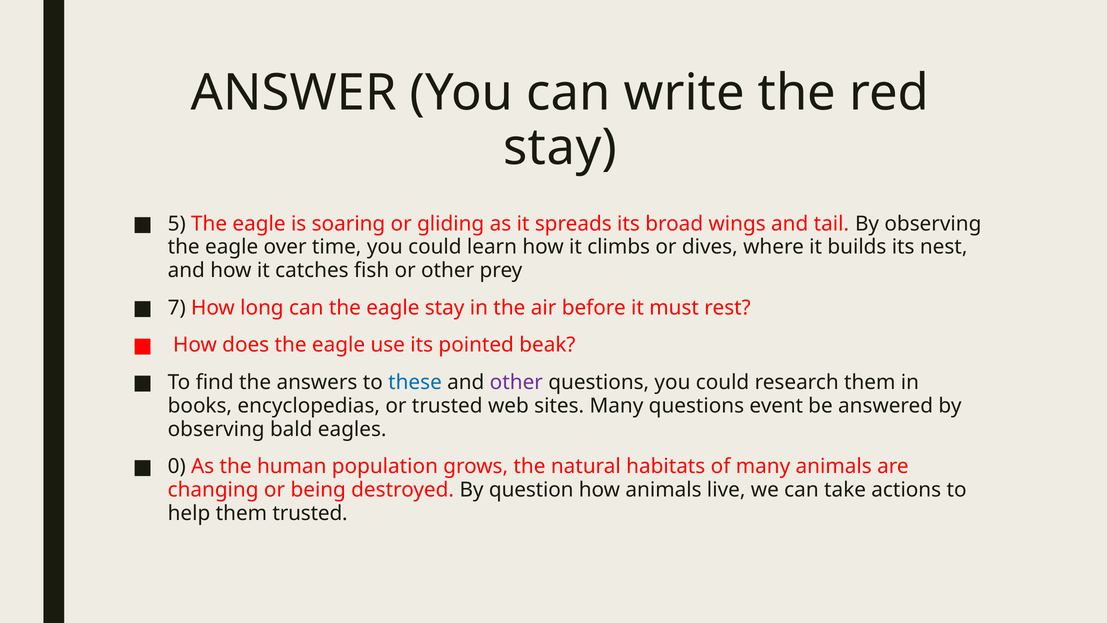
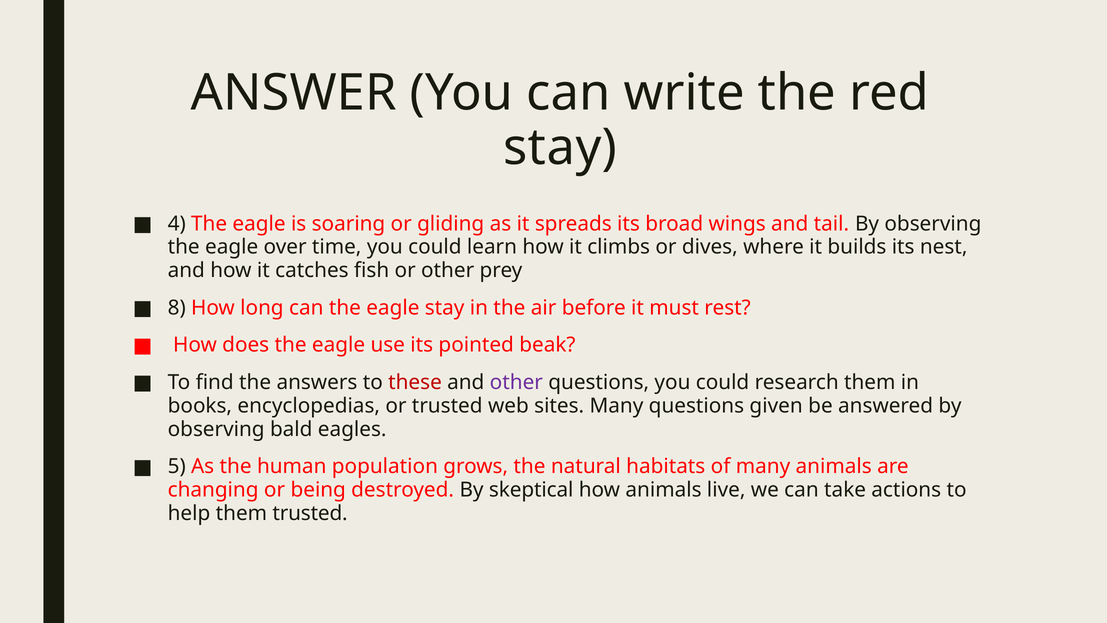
5: 5 -> 4 (177, 224)
7: 7 -> 8 (177, 308)
these colour: blue -> red (415, 382)
event: event -> given (776, 406)
0: 0 -> 5 (177, 466)
question: question -> skeptical (531, 490)
